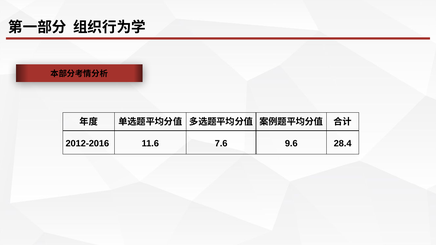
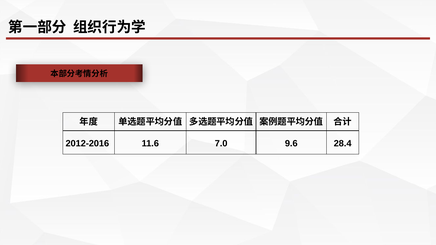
7.6: 7.6 -> 7.0 (221, 144)
